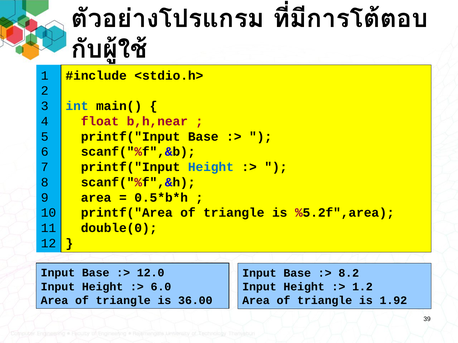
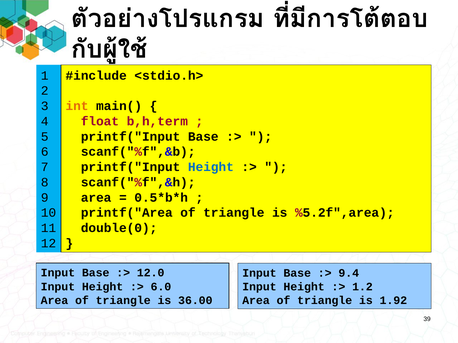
int colour: blue -> orange (77, 106)
b,h,near: b,h,near -> b,h,term (157, 121)
8.2: 8.2 -> 9.4 (349, 273)
